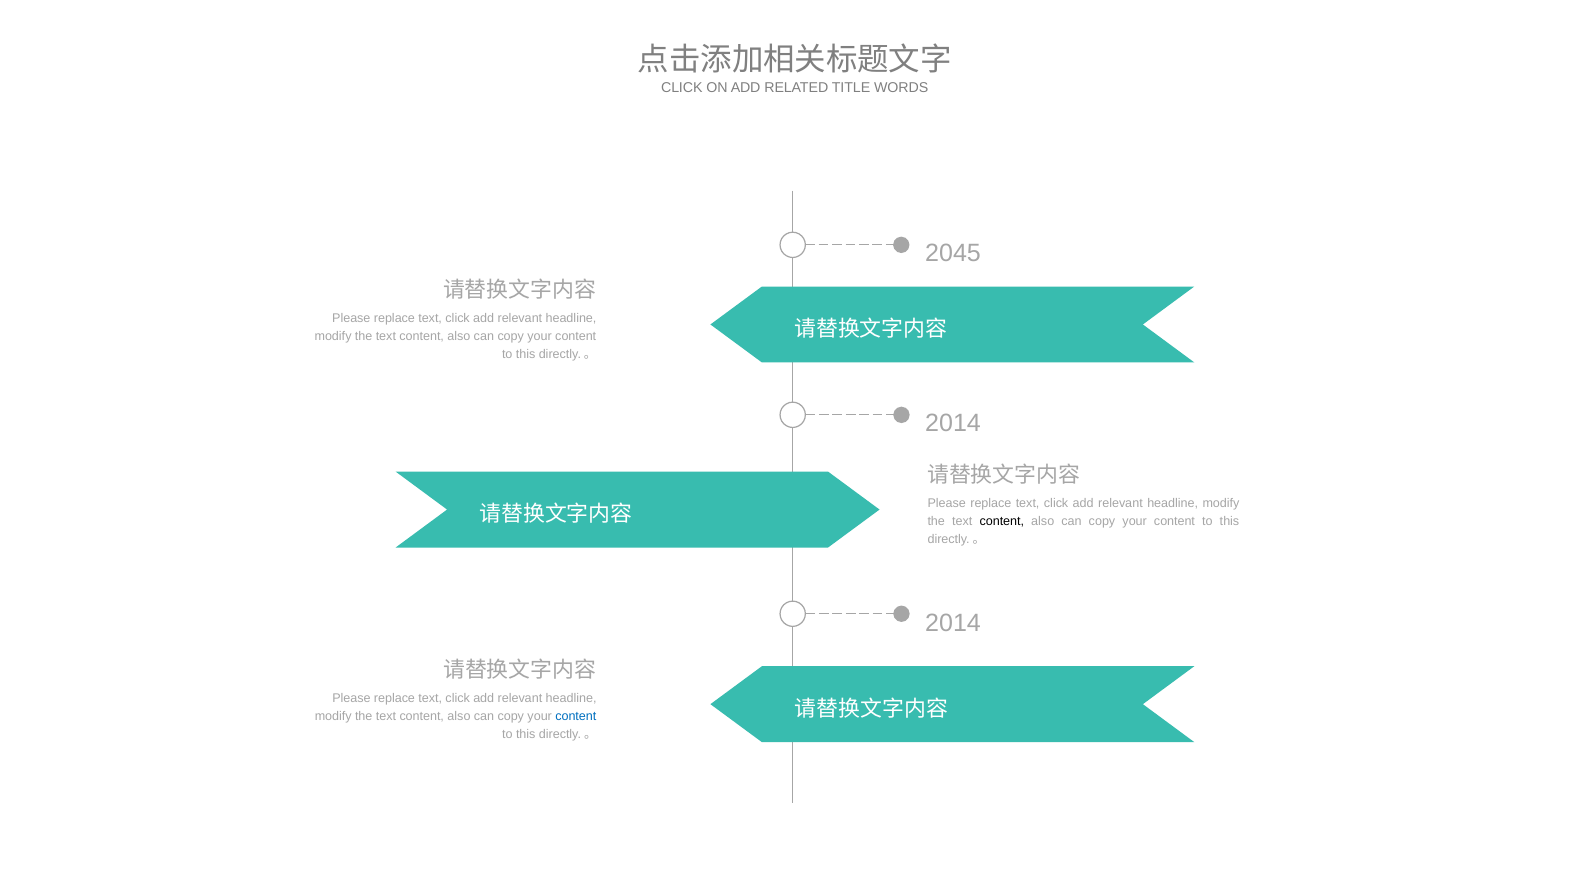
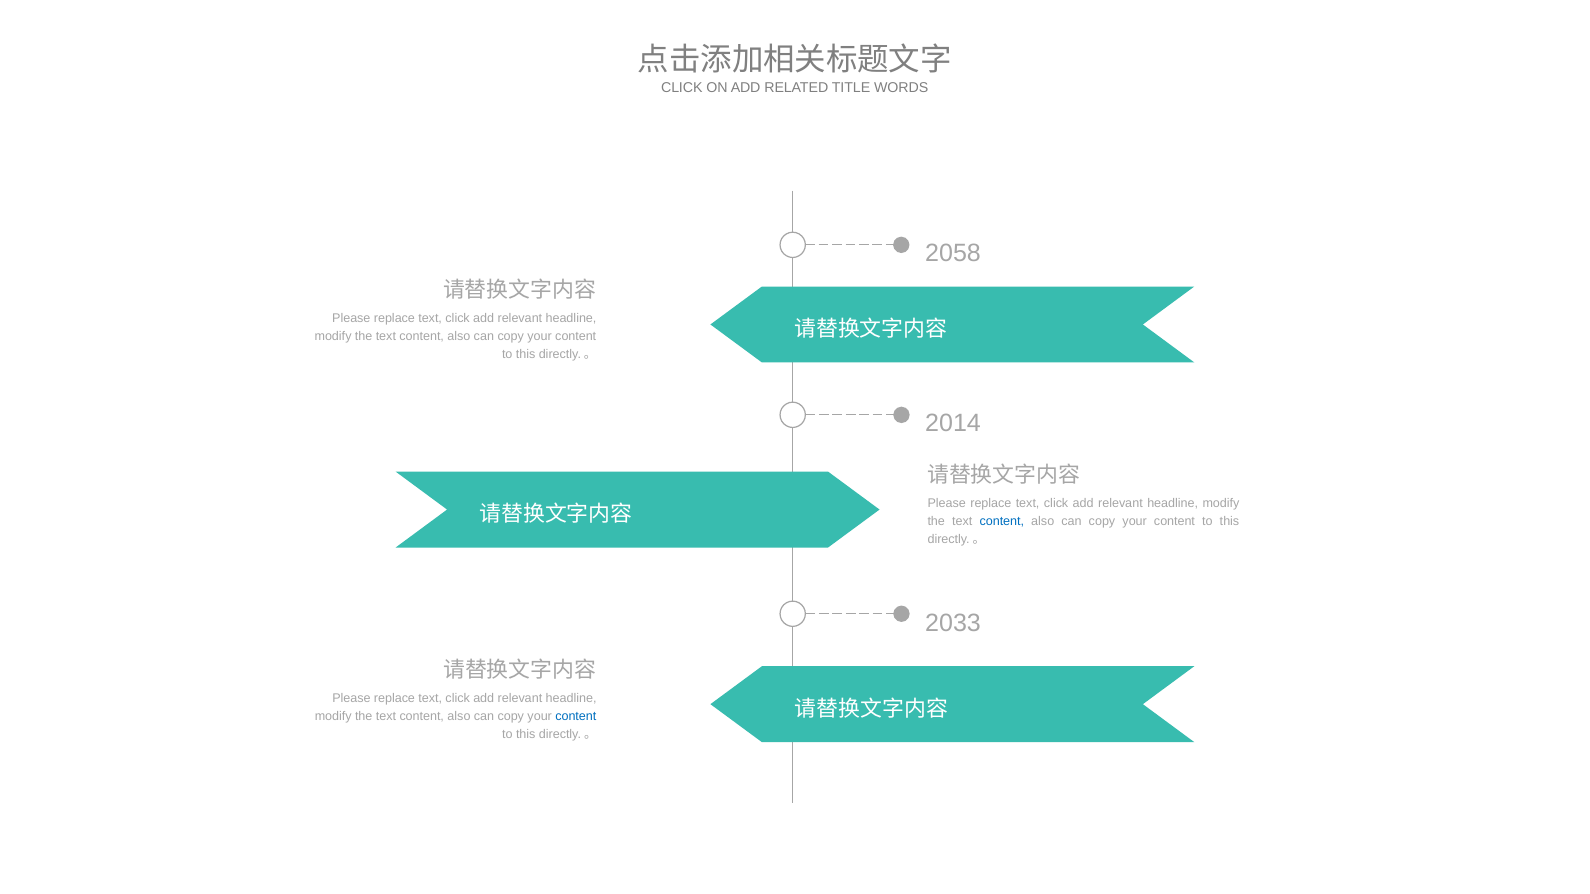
2045: 2045 -> 2058 (953, 253)
content colour: black -> blue (1002, 522)
2014: 2014 -> 2033 (953, 624)
